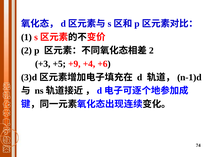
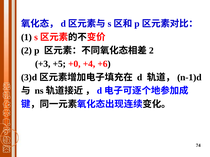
+9: +9 -> +0 (74, 64)
